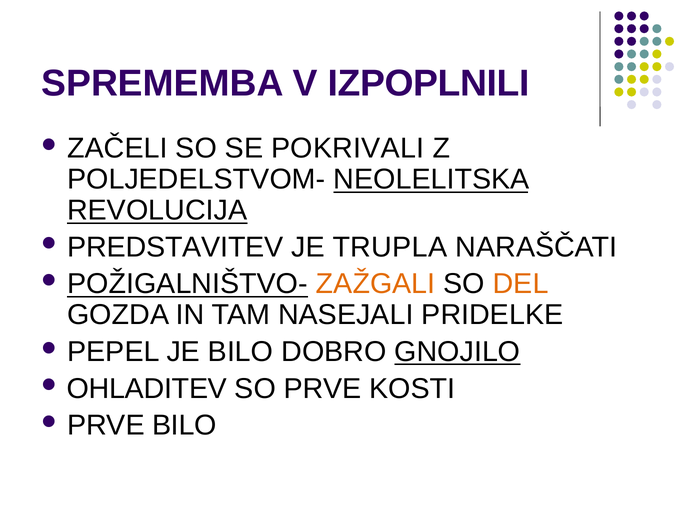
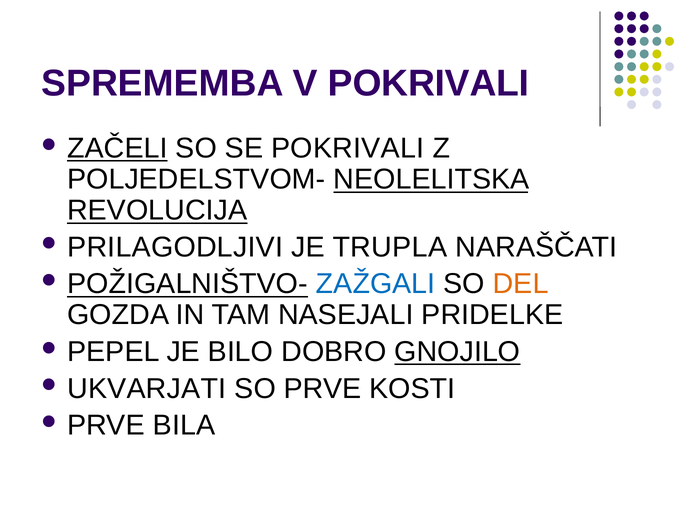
V IZPOPLNILI: IZPOPLNILI -> POKRIVALI (428, 84)
ZAČELI underline: none -> present (117, 148)
PREDSTAVITEV: PREDSTAVITEV -> PRILAGODLJIVI (175, 247)
ZAŽGALI colour: orange -> blue (376, 284)
OHLADITEV: OHLADITEV -> UKVARJATI (147, 388)
PRVE BILO: BILO -> BILA (184, 425)
